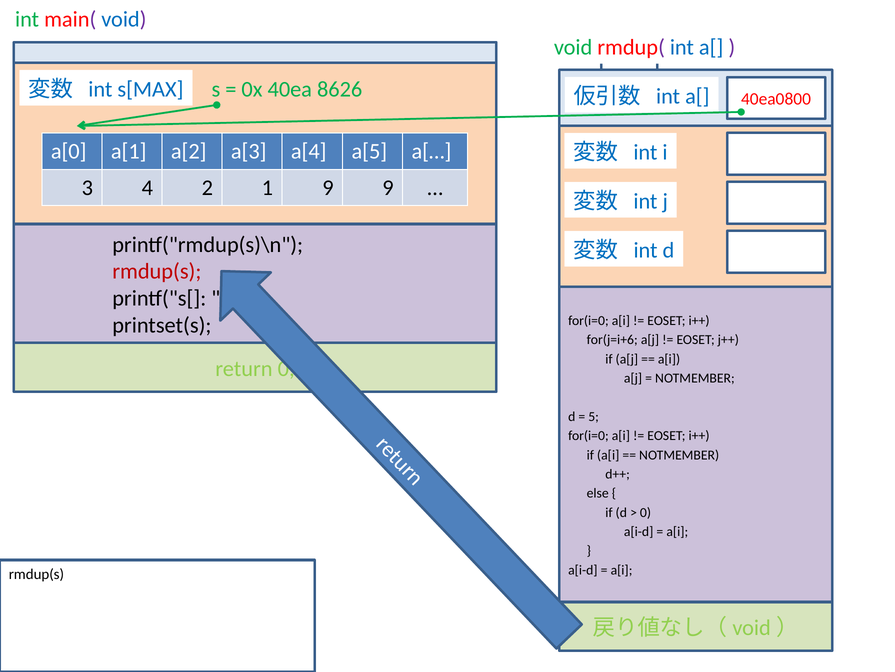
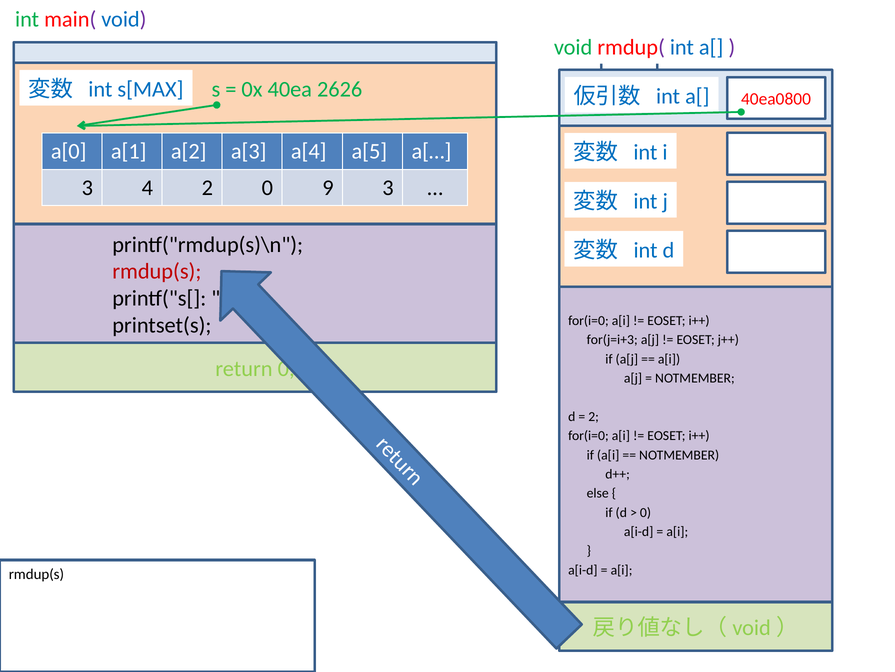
8626: 8626 -> 2626 (340, 89)
1: 1 -> 0 (267, 188)
9 9: 9 -> 3 (388, 188)
for(j=i+6: for(j=i+6 -> for(j=i+3 (612, 339)
5: 5 -> 2 (594, 416)
